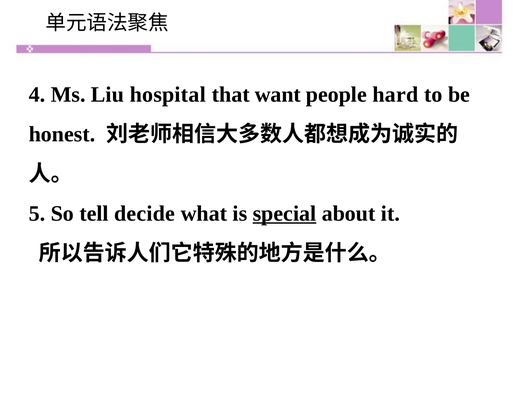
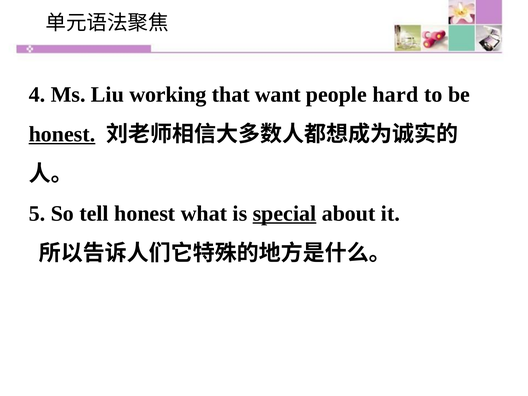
hospital: hospital -> working (168, 95)
honest underline: none -> present (62, 134)
tell decide: decide -> honest (145, 214)
